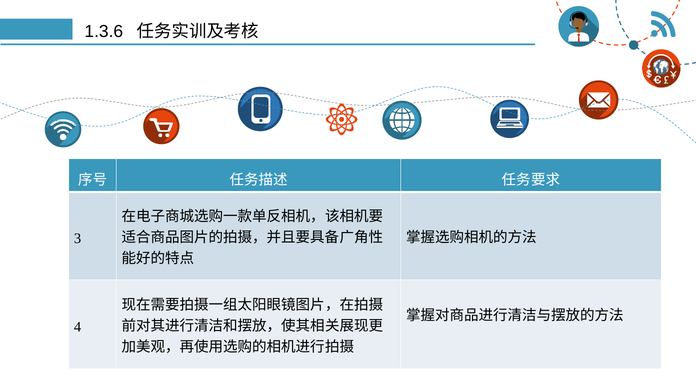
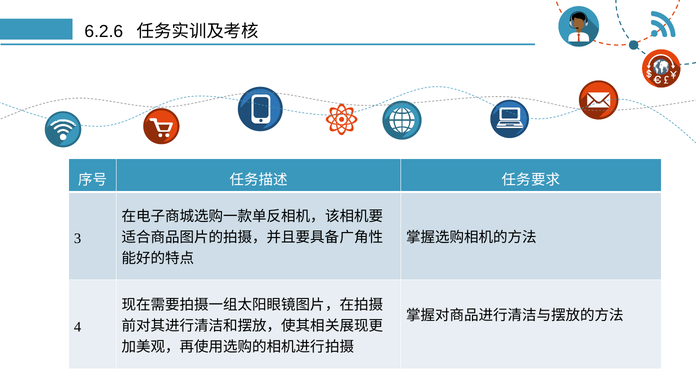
1.3.6: 1.3.6 -> 6.2.6 (104, 31)
